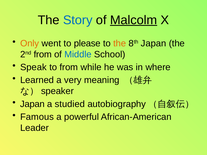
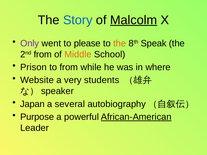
Only colour: orange -> purple (30, 43)
8th Japan: Japan -> Speak (154, 43)
Middle colour: blue -> orange (78, 54)
Speak: Speak -> Prison (33, 67)
Learned: Learned -> Website (37, 80)
meaning: meaning -> students (102, 80)
studied: studied -> several (70, 104)
Famous: Famous -> Purpose (37, 117)
African-American underline: none -> present (136, 117)
